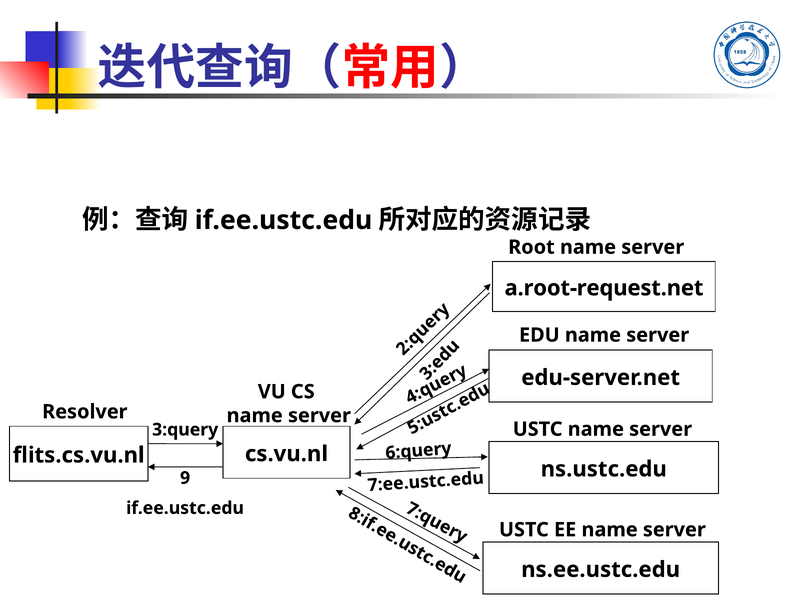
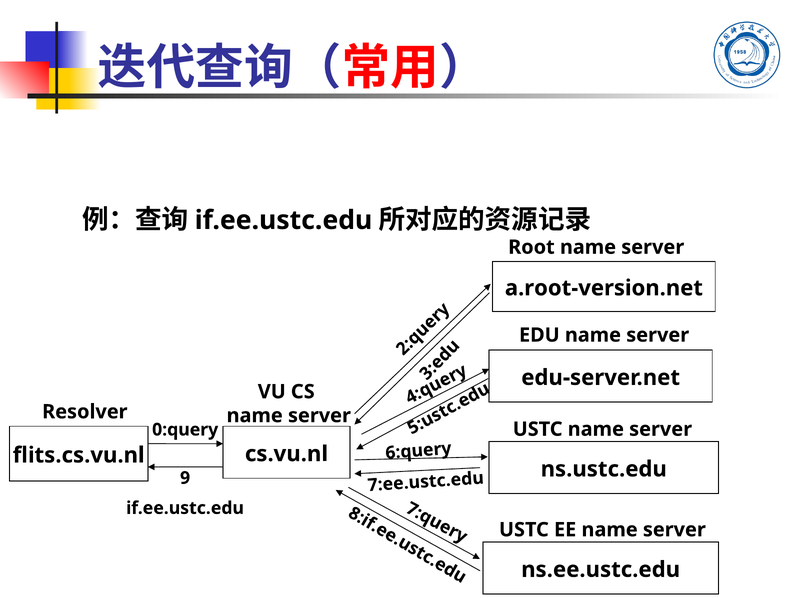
a.root-request.net: a.root-request.net -> a.root-version.net (604, 288)
3:query: 3:query -> 0:query (185, 429)
